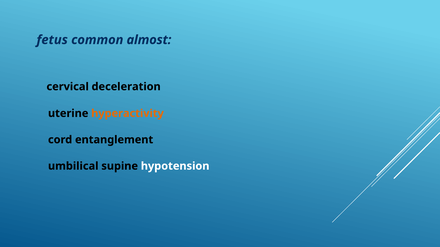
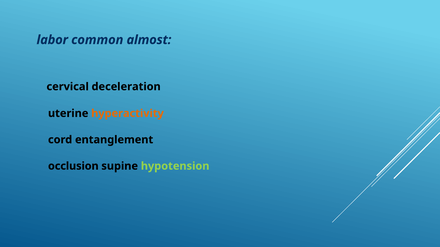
fetus: fetus -> labor (52, 40)
umbilical: umbilical -> occlusion (73, 166)
hypotension colour: white -> light green (175, 166)
